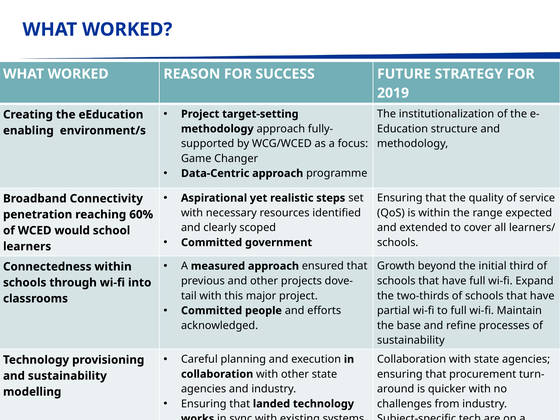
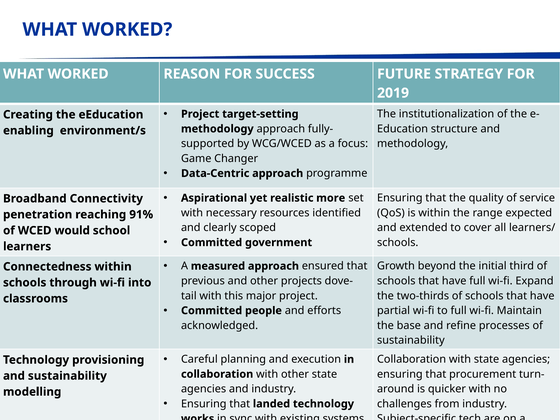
steps: steps -> more (331, 198)
60%: 60% -> 91% (141, 215)
